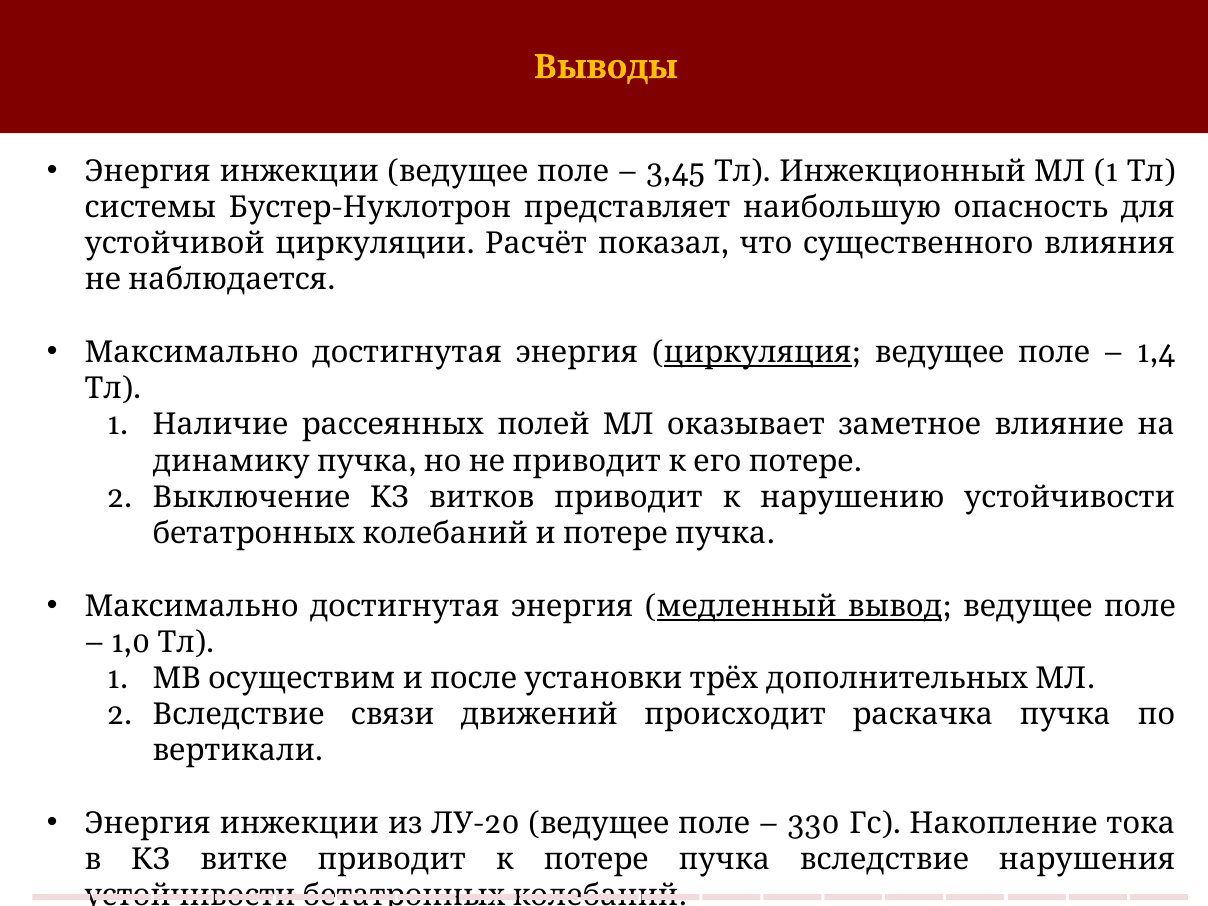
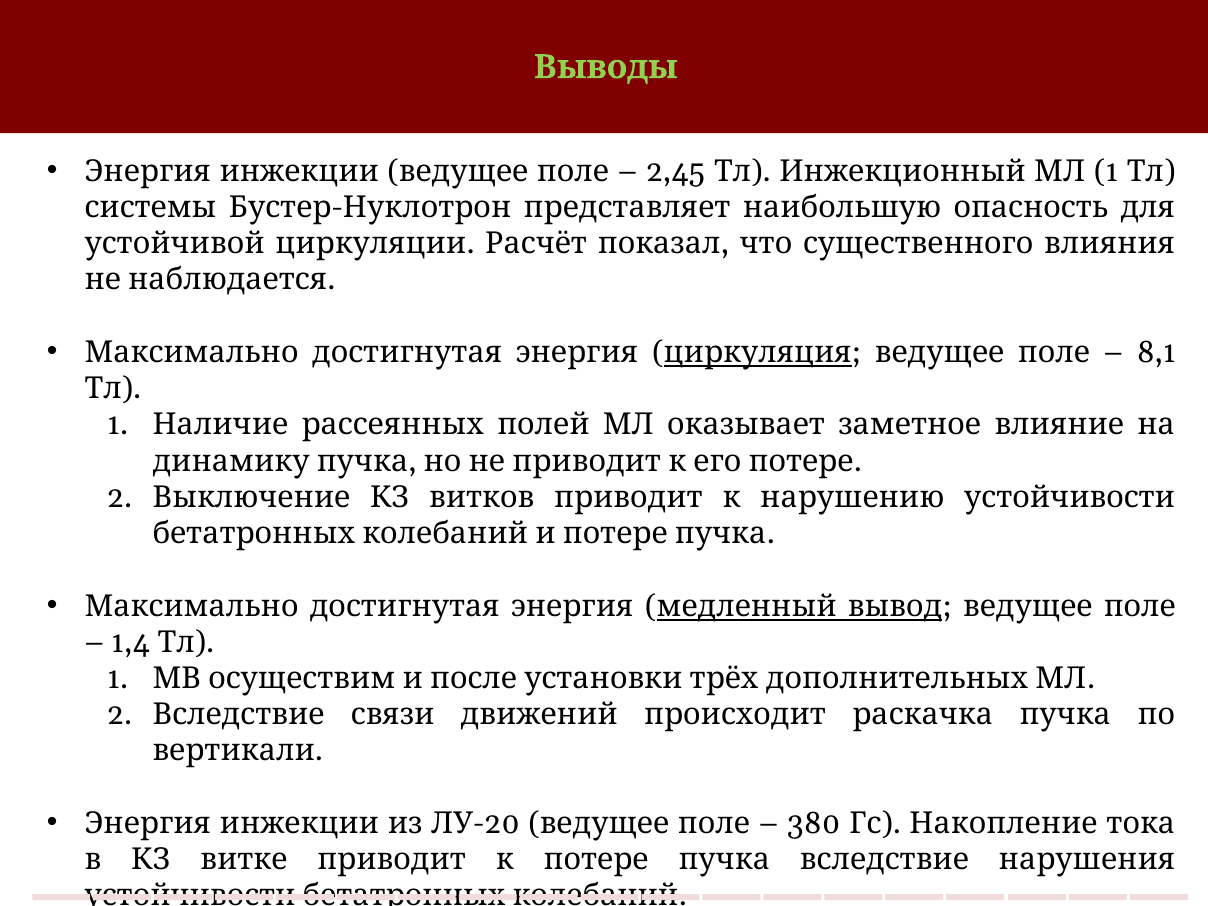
Выводы colour: yellow -> light green (606, 67)
3,45: 3,45 -> 2,45 (676, 171)
1,4: 1,4 -> 8,1 (1156, 352)
1,0: 1,0 -> 1,4 (131, 642)
330: 330 -> 380 (814, 824)
